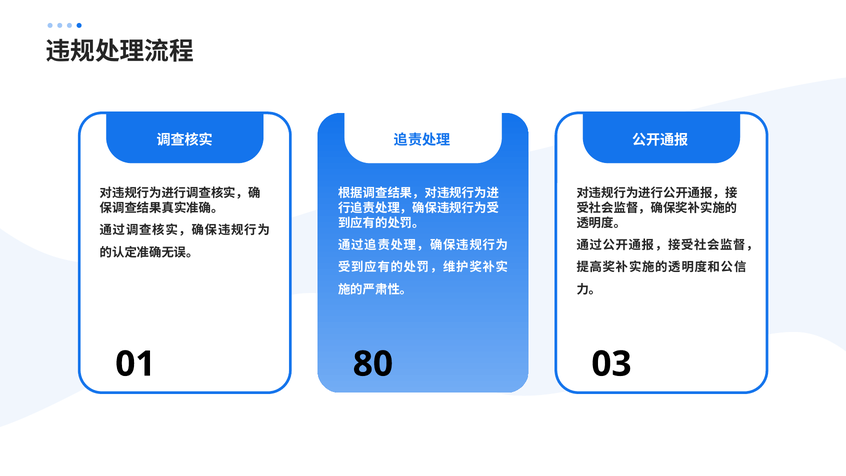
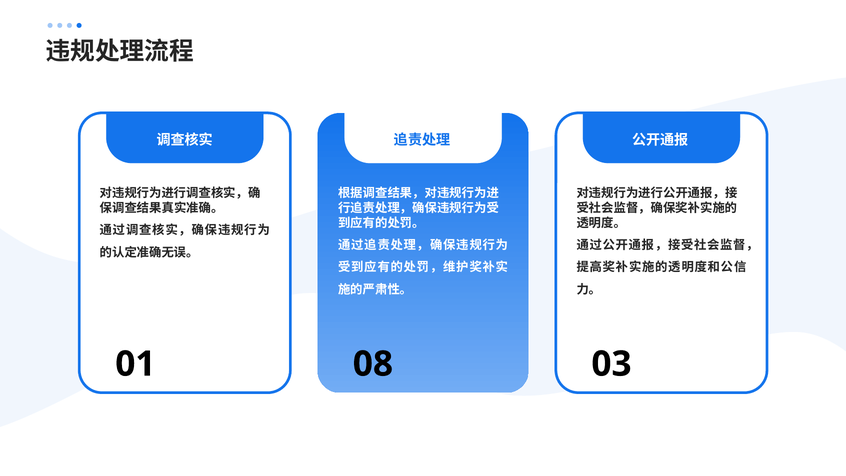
80: 80 -> 08 (373, 364)
